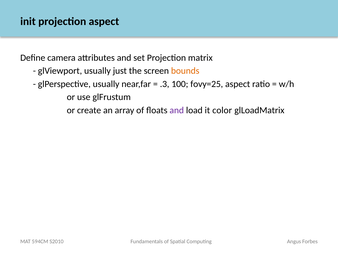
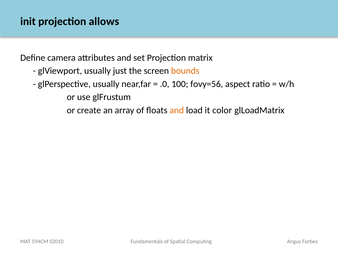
projection aspect: aspect -> allows (104, 21)
.3: .3 -> .0 (165, 84)
fovy=25: fovy=25 -> fovy=56 (207, 84)
and colour: purple -> orange (177, 110)
